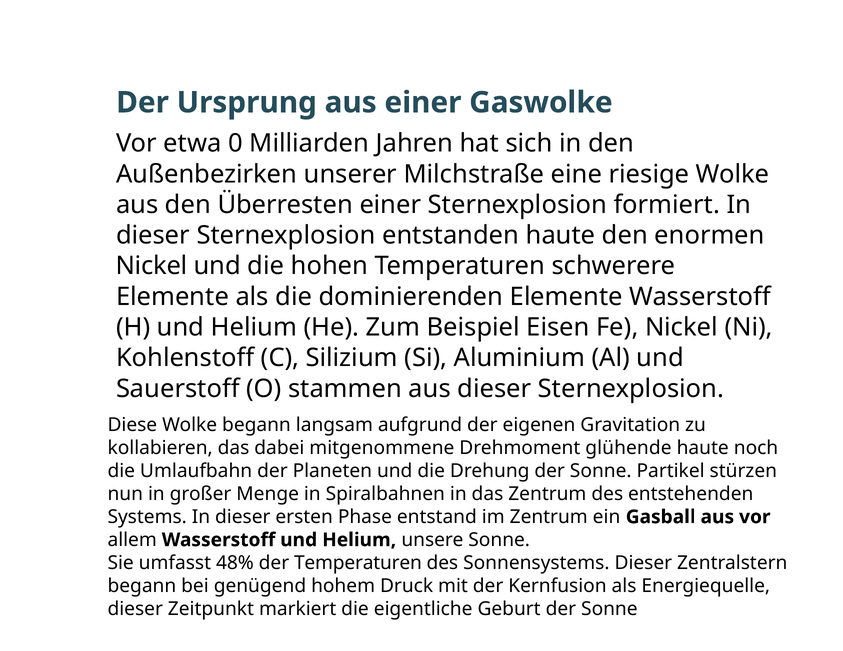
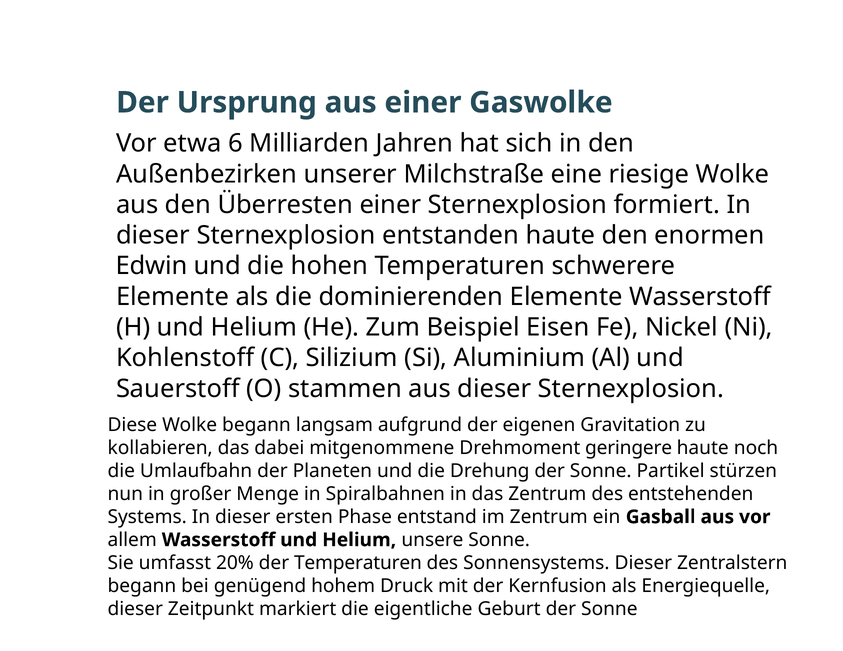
0: 0 -> 6 (236, 144)
Nickel: Nickel -> Edwin (152, 266)
glühende: glühende -> geringere (629, 448)
48%: 48% -> 20% (235, 563)
